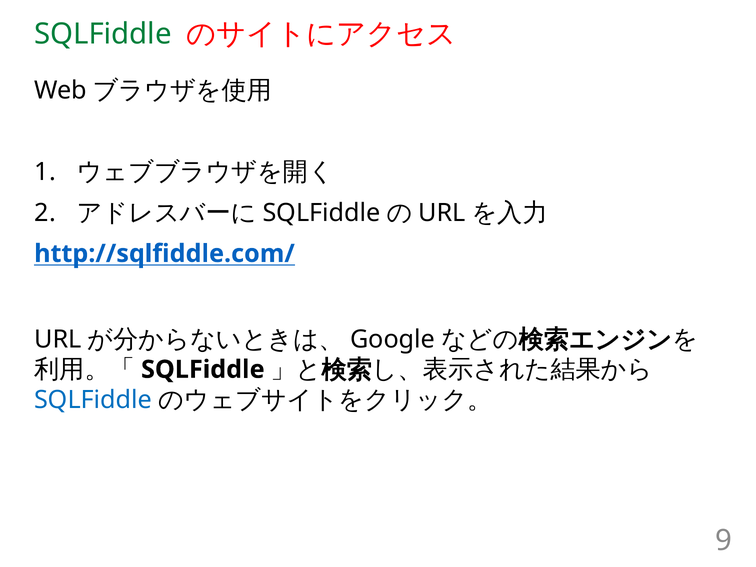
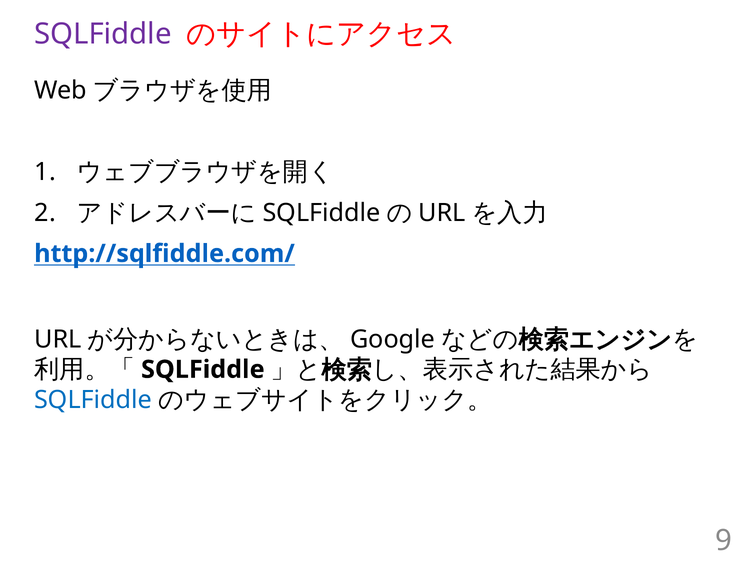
SQLFiddle colour: green -> purple (103, 34)
